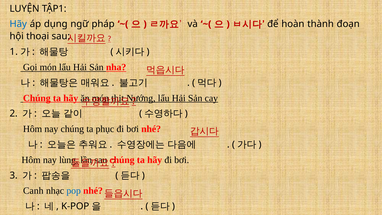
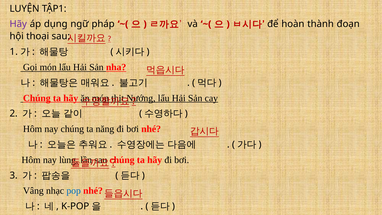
Hãy colour: blue -> purple (18, 24)
phục: phục -> năng (105, 129)
Canh: Canh -> Vâng (33, 191)
